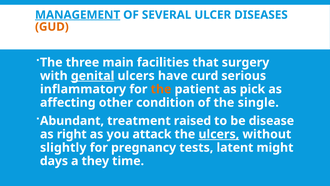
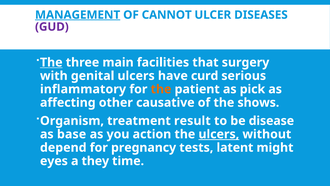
SEVERAL: SEVERAL -> CANNOT (167, 15)
GUD colour: orange -> purple (52, 27)
The underline: none -> present (51, 62)
genital underline: present -> none (93, 76)
condition: condition -> causative (165, 102)
single: single -> shows (258, 102)
Abundant: Abundant -> Organism (72, 121)
raised: raised -> result (192, 121)
right: right -> base (72, 134)
attack: attack -> action (152, 134)
slightly: slightly -> depend (63, 147)
days: days -> eyes (54, 161)
